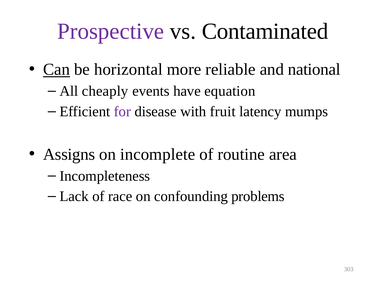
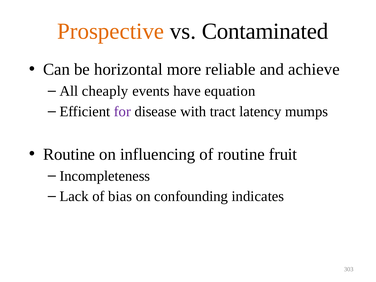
Prospective colour: purple -> orange (111, 31)
Can underline: present -> none (57, 69)
national: national -> achieve (314, 69)
fruit: fruit -> tract (223, 112)
Assigns: Assigns -> Routine (69, 154)
incomplete: incomplete -> influencing (158, 154)
area: area -> fruit (283, 154)
race: race -> bias (120, 196)
problems: problems -> indicates (258, 196)
